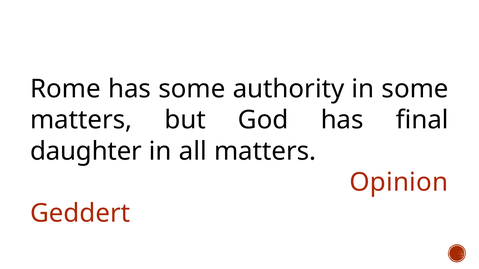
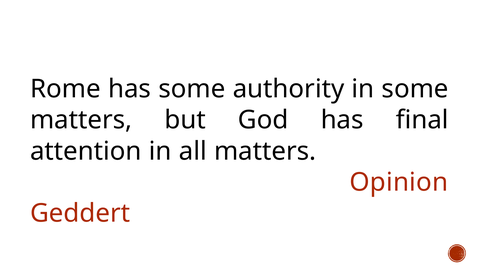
daughter: daughter -> attention (86, 151)
